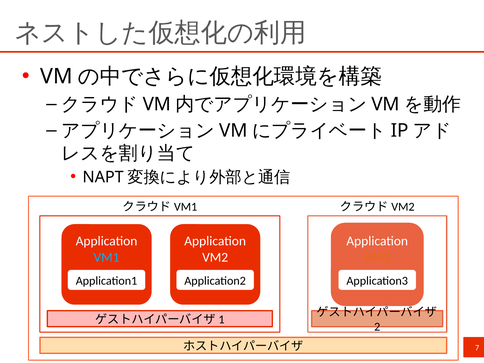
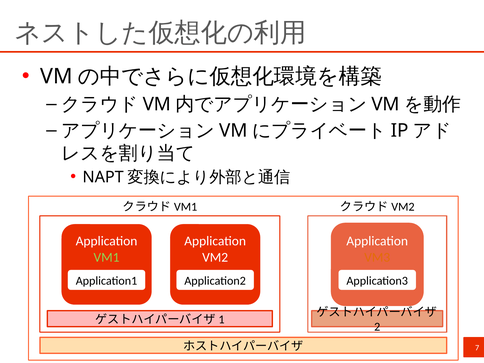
VM1 colour: light blue -> light green (107, 257)
